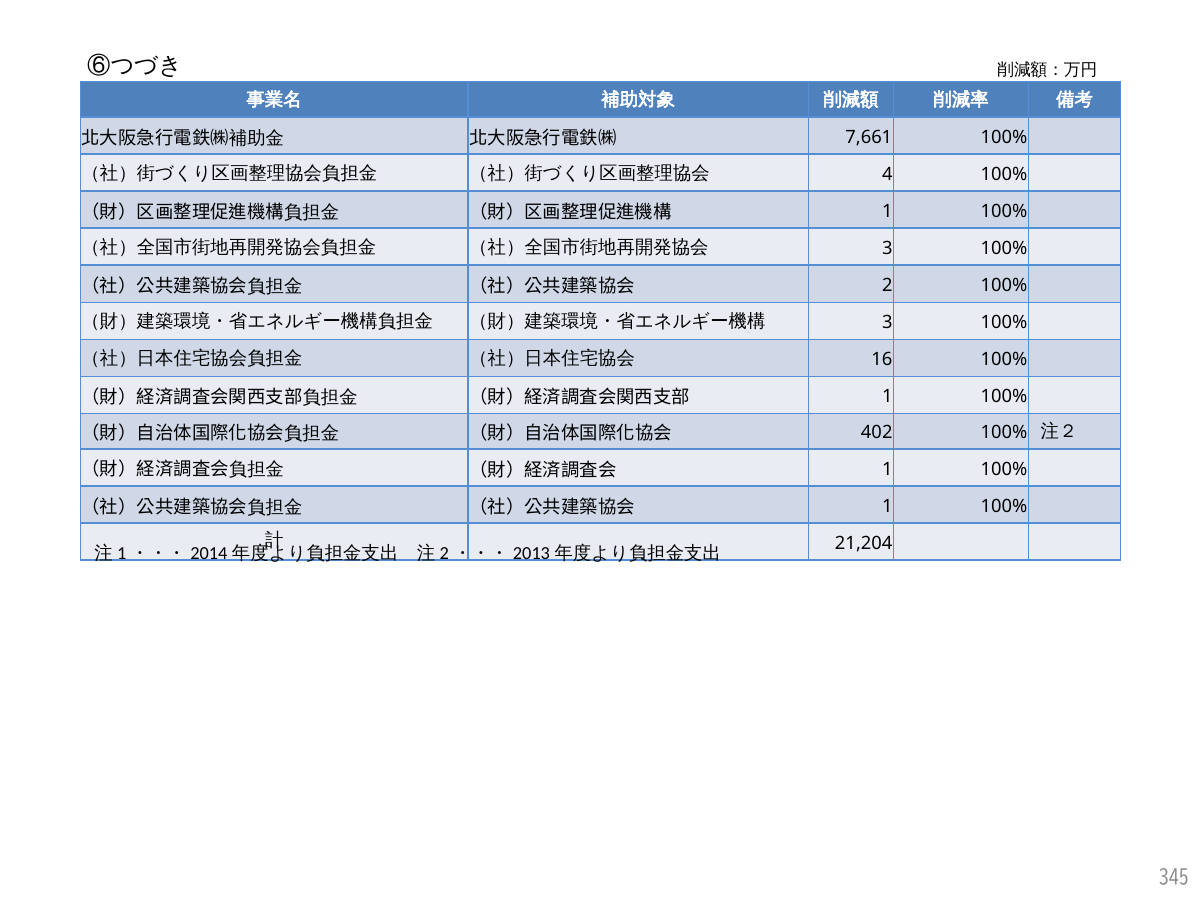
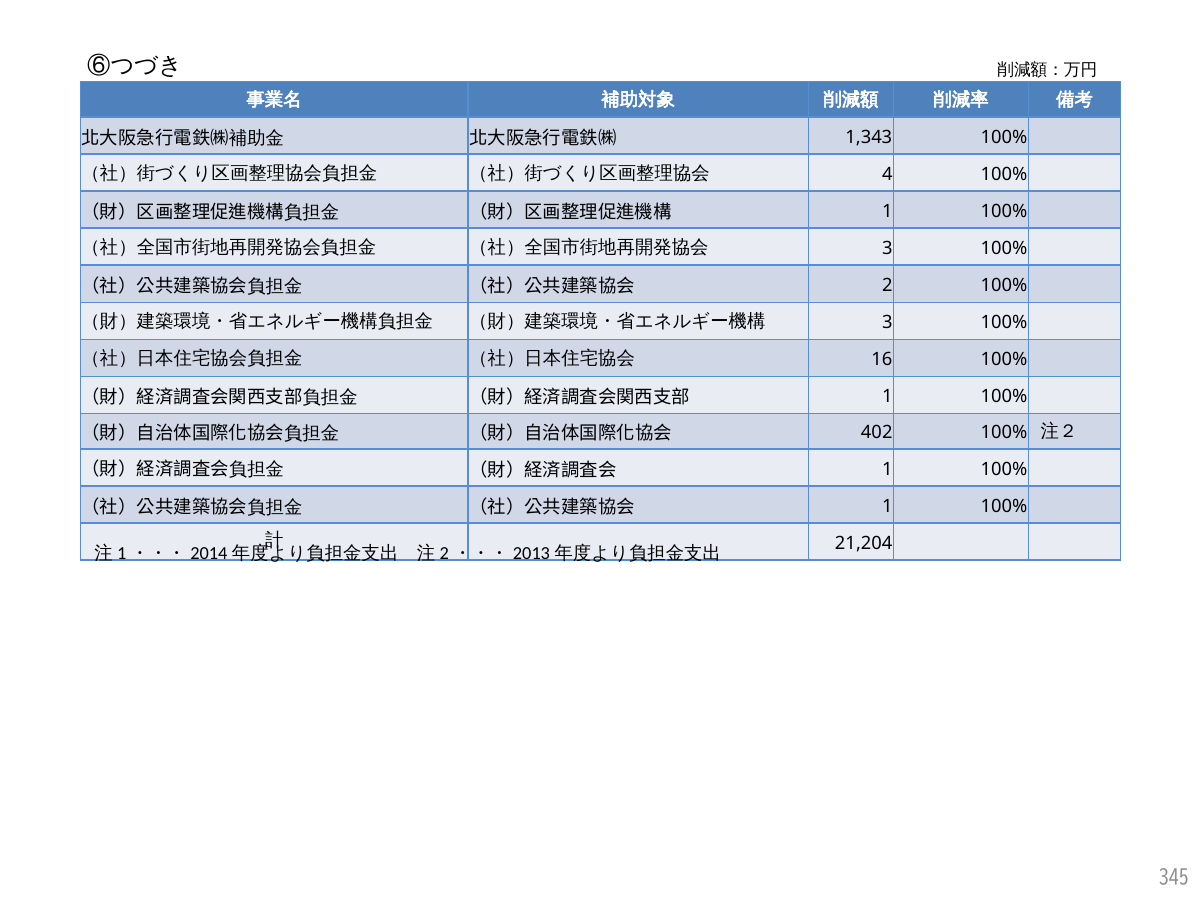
7,661: 7,661 -> 1,343 (869, 137)
